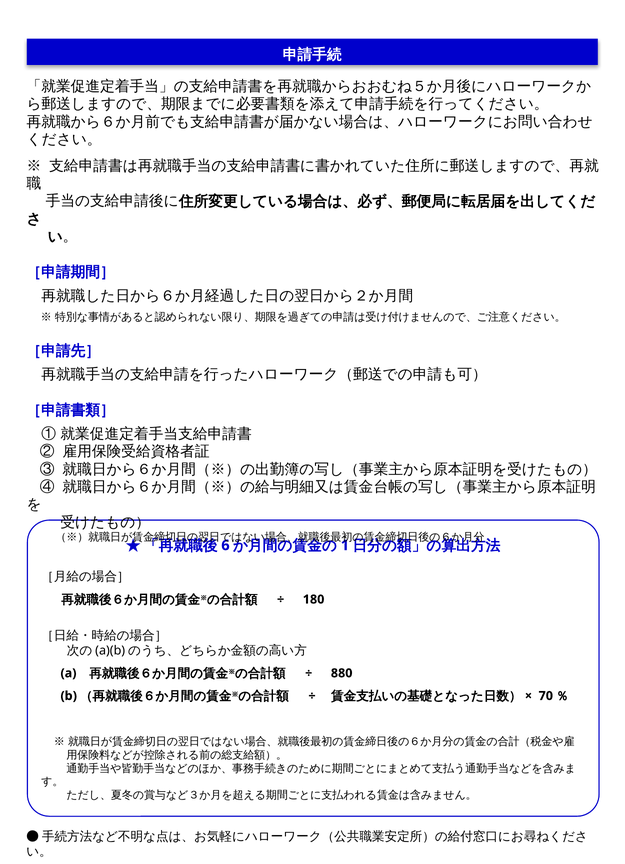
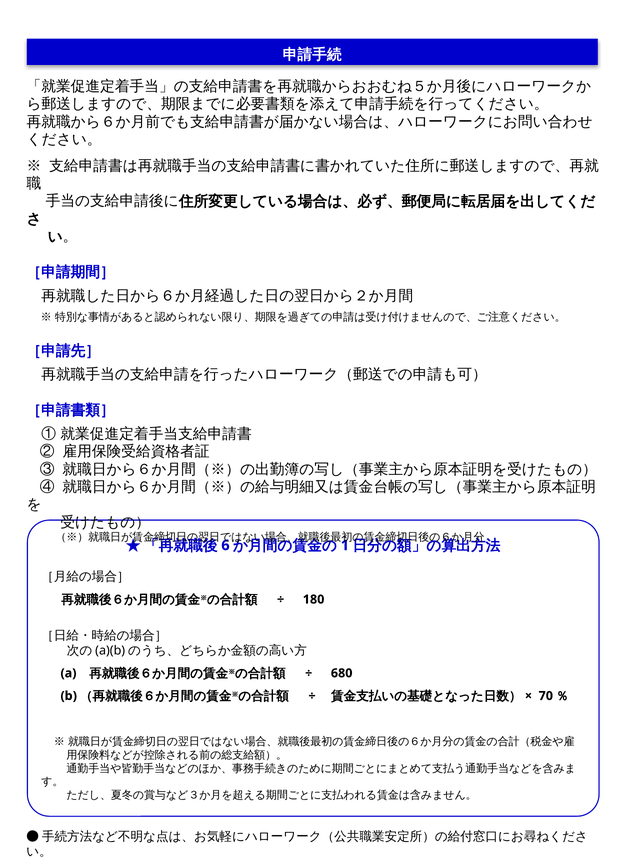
880: 880 -> 680 (342, 672)
